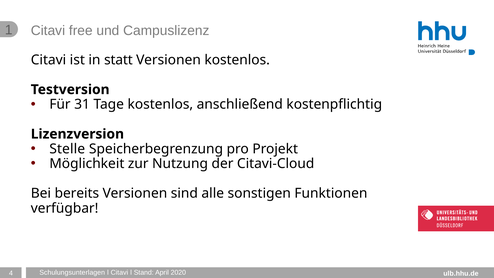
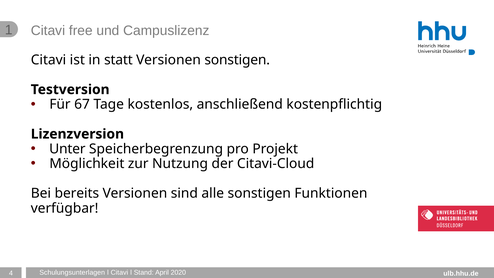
Versionen kostenlos: kostenlos -> sonstigen (237, 60)
31: 31 -> 67 (82, 104)
Stelle: Stelle -> Unter (67, 149)
